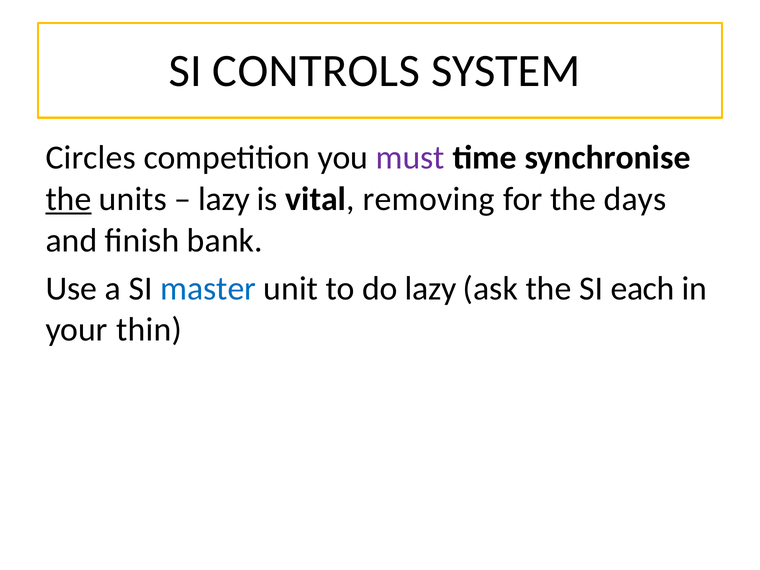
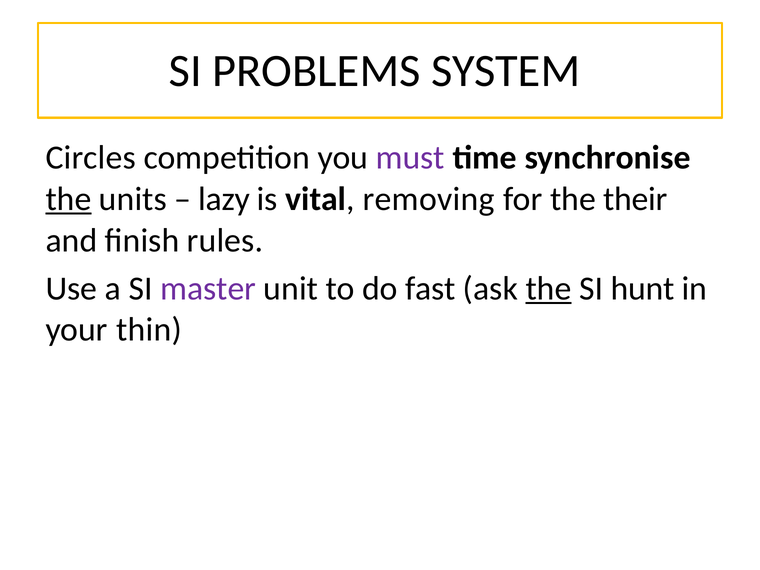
CONTROLS: CONTROLS -> PROBLEMS (316, 71)
days: days -> their (635, 199)
bank: bank -> rules (225, 240)
master colour: blue -> purple (208, 288)
do lazy: lazy -> fast (431, 288)
the underline: none -> present (549, 288)
each: each -> hunt (643, 288)
